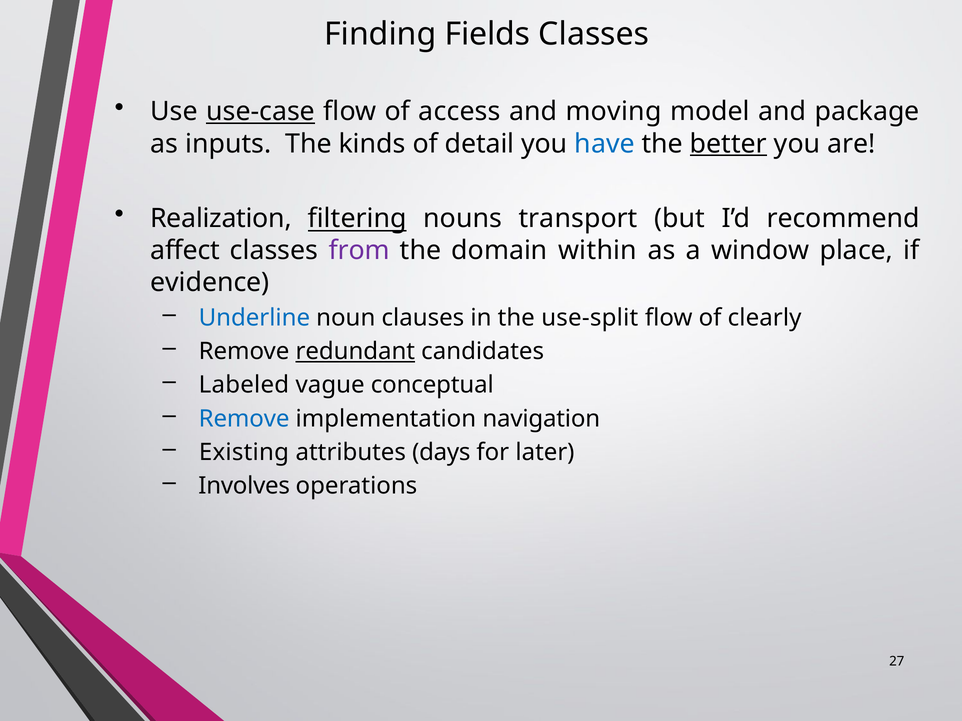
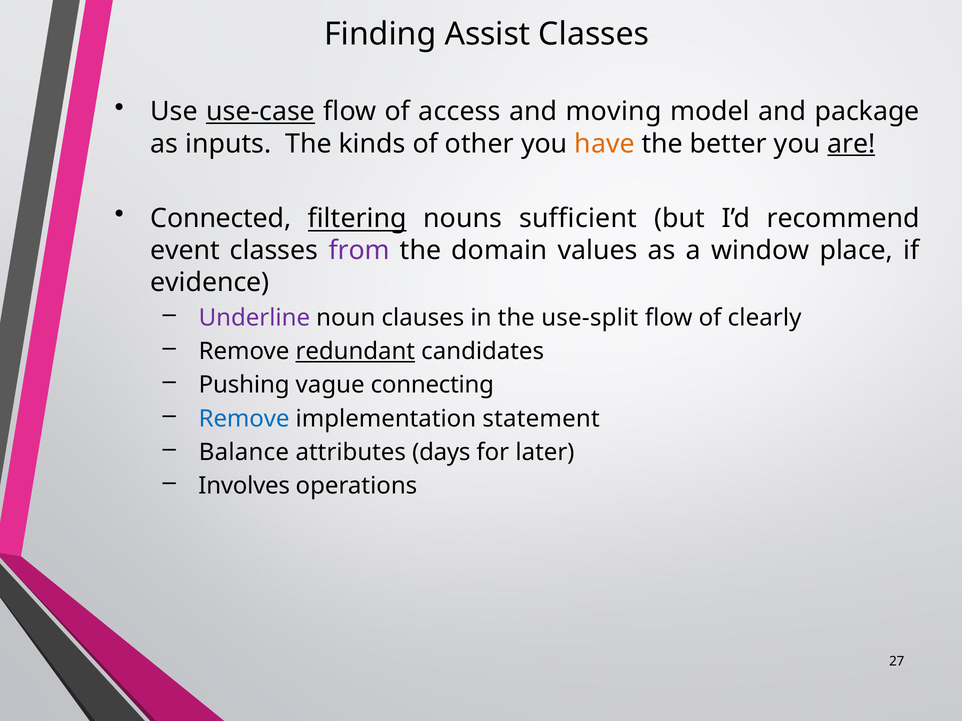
Fields: Fields -> Assist (488, 34)
detail: detail -> other (479, 144)
have colour: blue -> orange (605, 144)
better underline: present -> none (728, 144)
are underline: none -> present (851, 144)
Realization: Realization -> Connected (221, 219)
transport: transport -> sufficient (578, 219)
affect: affect -> event (185, 251)
within: within -> values (598, 251)
Underline colour: blue -> purple (254, 318)
Labeled: Labeled -> Pushing (244, 385)
conceptual: conceptual -> connecting (432, 385)
navigation: navigation -> statement (541, 419)
Existing: Existing -> Balance (244, 453)
